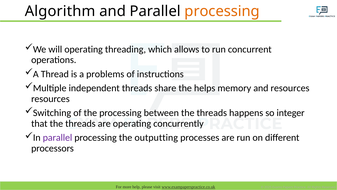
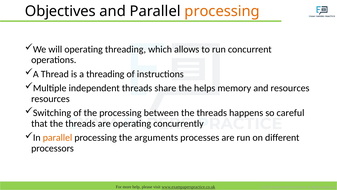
Algorithm: Algorithm -> Objectives (60, 11)
a problems: problems -> threading (105, 74)
integer: integer -> careful (291, 113)
parallel colour: purple -> orange (57, 137)
outputting: outputting -> arguments (156, 137)
